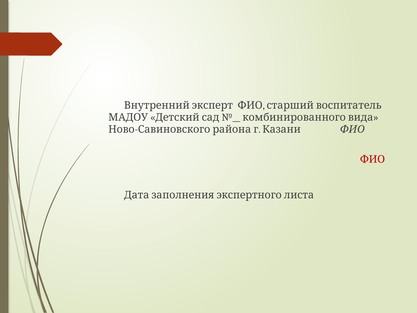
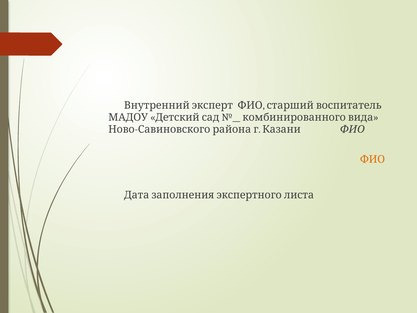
ФИО colour: red -> orange (372, 159)
